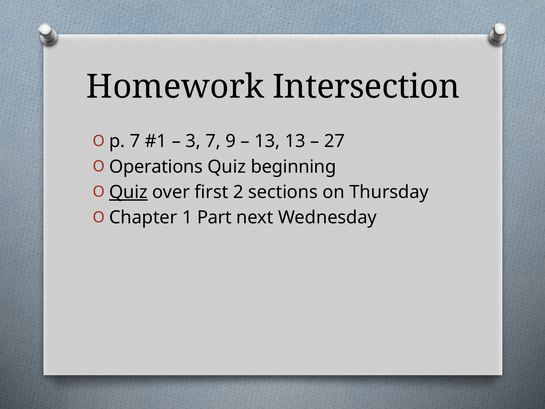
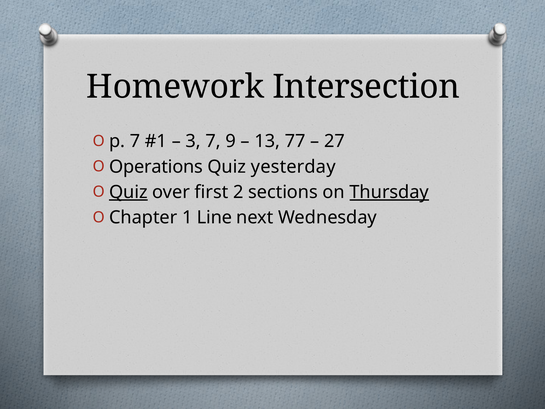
13 13: 13 -> 77 (295, 141)
beginning: beginning -> yesterday (293, 167)
Thursday underline: none -> present (389, 192)
Part: Part -> Line (214, 217)
